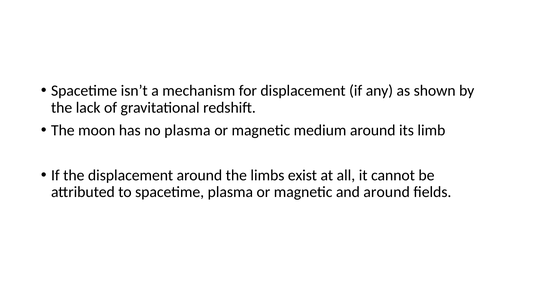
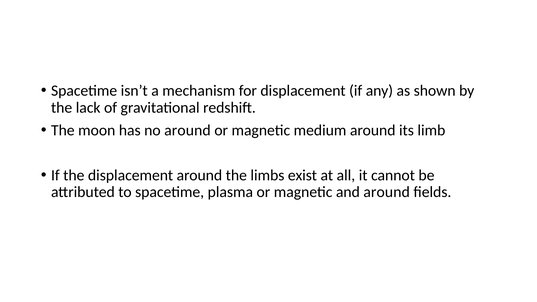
no plasma: plasma -> around (187, 130)
